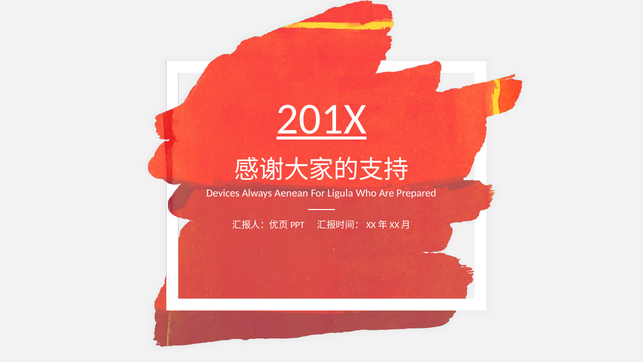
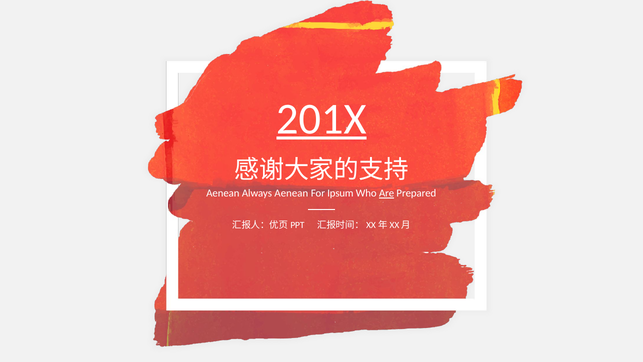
Devices: Devices -> Aenean (223, 193)
Ligula: Ligula -> Ipsum (340, 193)
Are underline: none -> present (387, 193)
